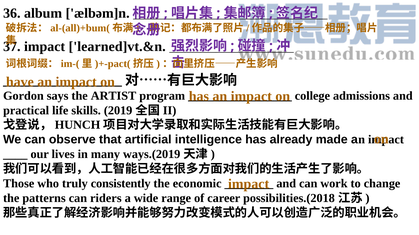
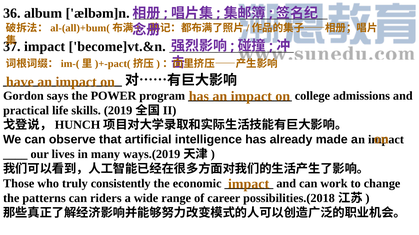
learned]vt.&n: learned]vt.&n -> become]vt.&n (117, 47)
ARTIST: ARTIST -> POWER (114, 96)
